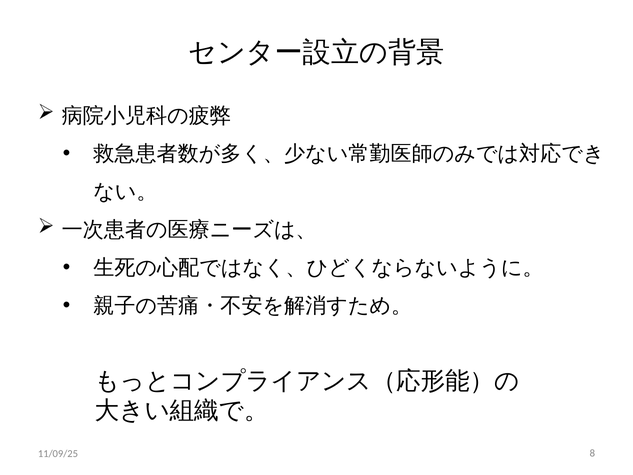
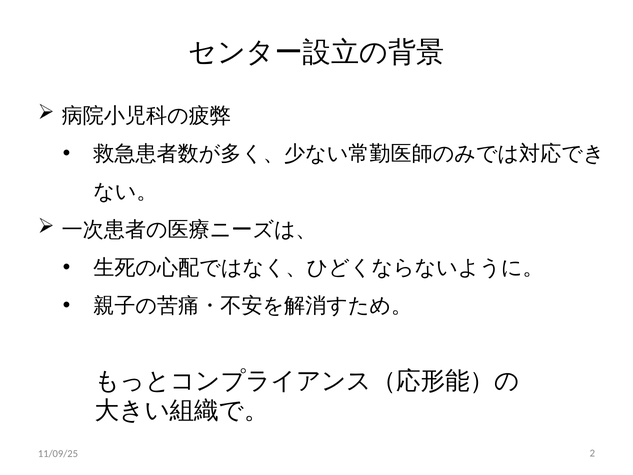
8: 8 -> 2 (592, 453)
